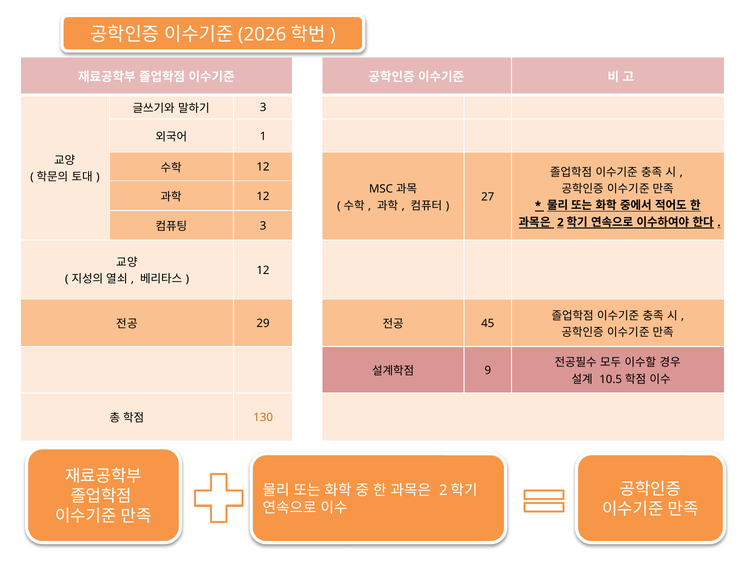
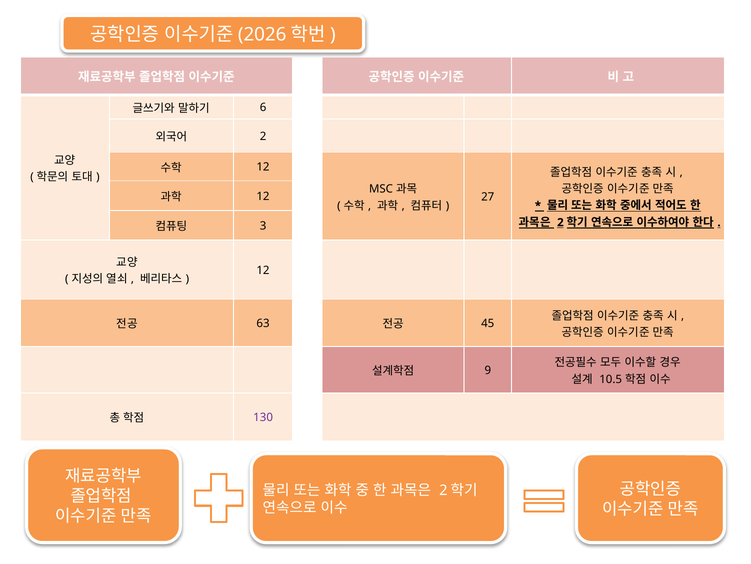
3: 3 -> 6 (263, 108)
1: 1 -> 2 (263, 136)
29: 29 -> 63 (263, 323)
130 colour: orange -> purple (263, 417)
